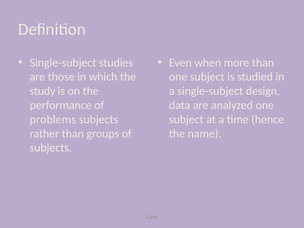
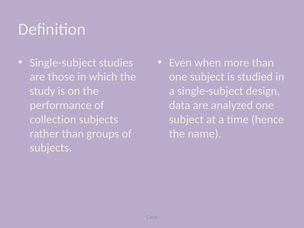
problems: problems -> collection (53, 119)
